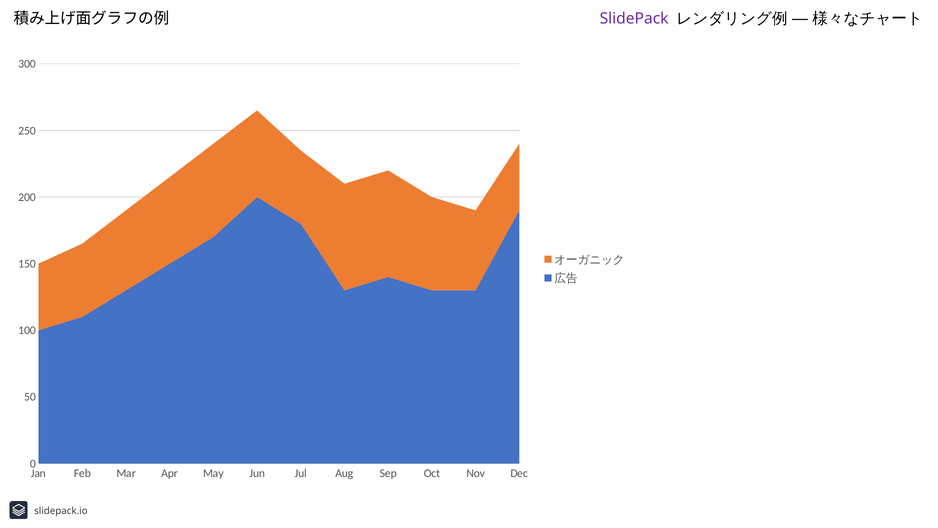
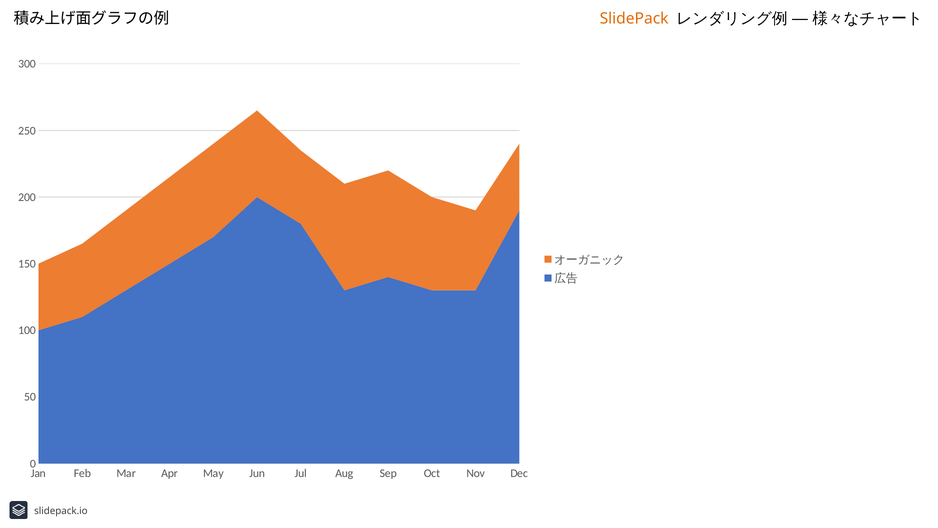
SlidePack colour: purple -> orange (634, 19)
